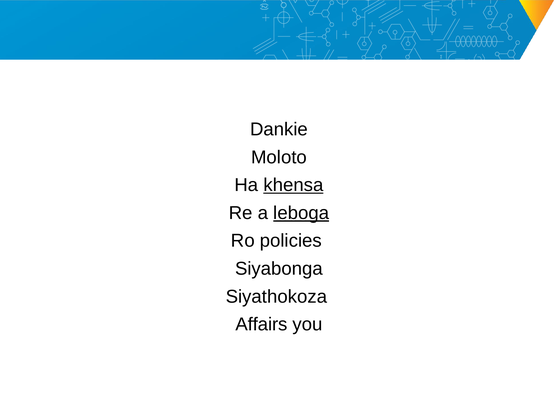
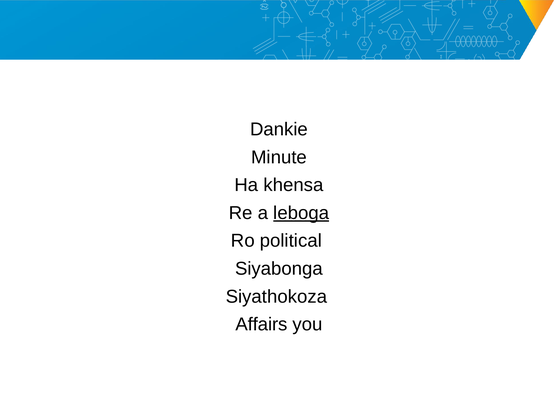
Moloto: Moloto -> Minute (279, 157)
khensa underline: present -> none (293, 185)
policies: policies -> political (291, 241)
